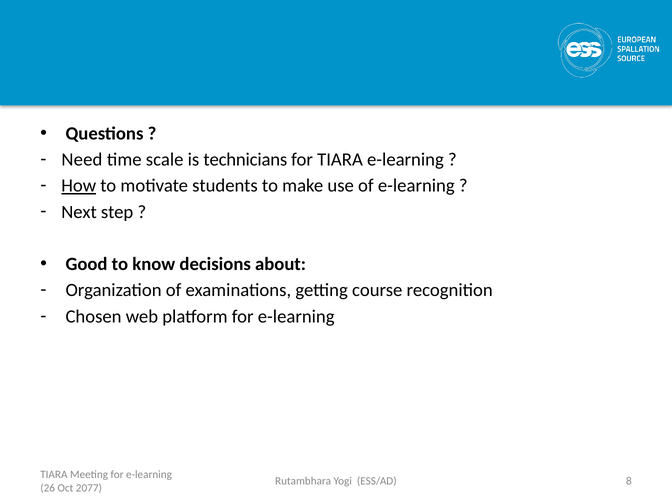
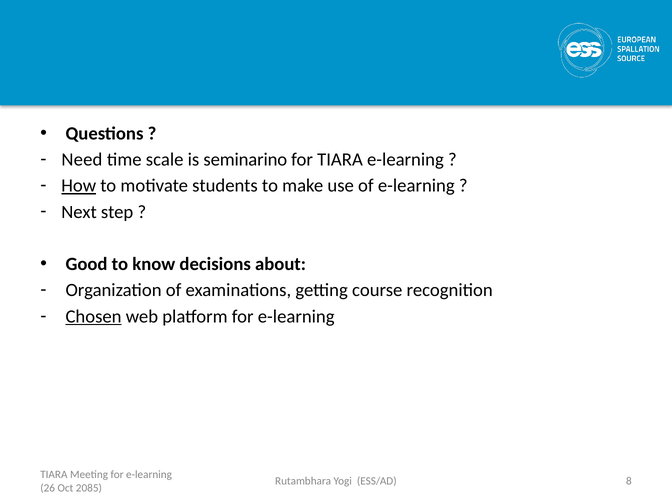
technicians: technicians -> seminarino (245, 160)
Chosen underline: none -> present (94, 316)
2077: 2077 -> 2085 (89, 488)
